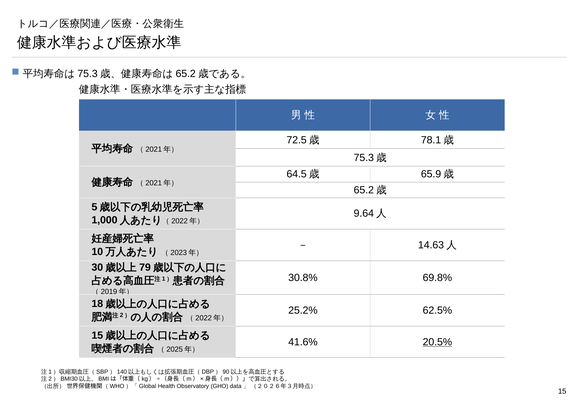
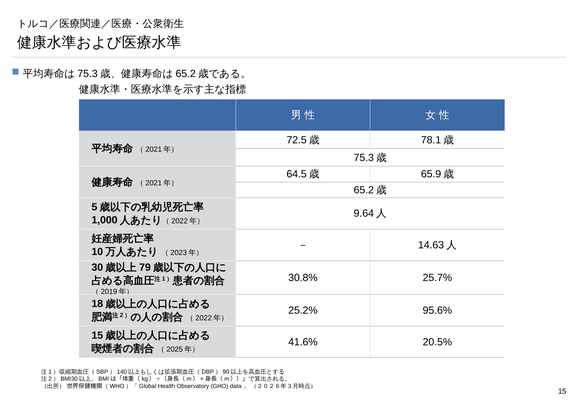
69.8%: 69.8% -> 25.7% (437, 278)
62.5%: 62.5% -> 95.6% (437, 311)
20.5% underline: present -> none (437, 342)
